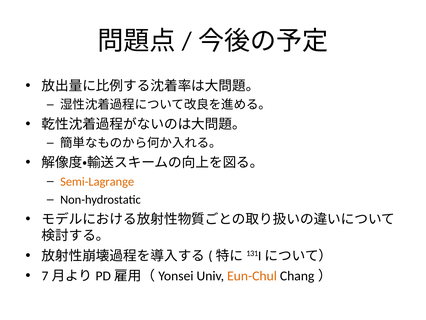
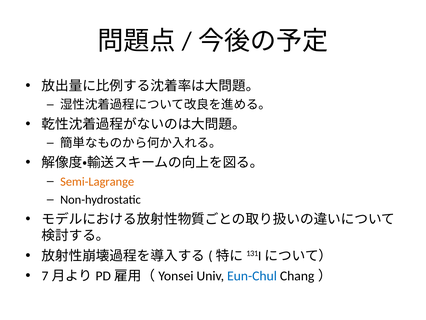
Eun-Chul colour: orange -> blue (252, 276)
